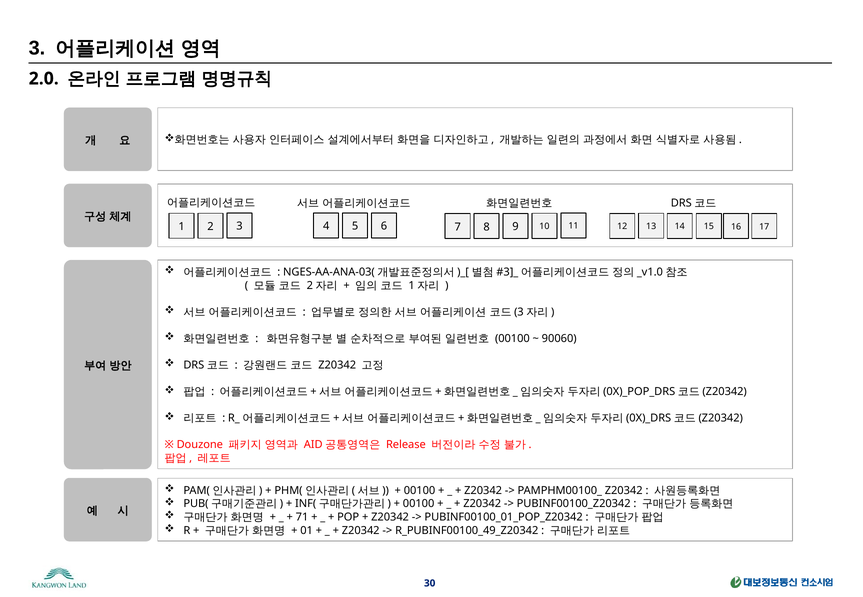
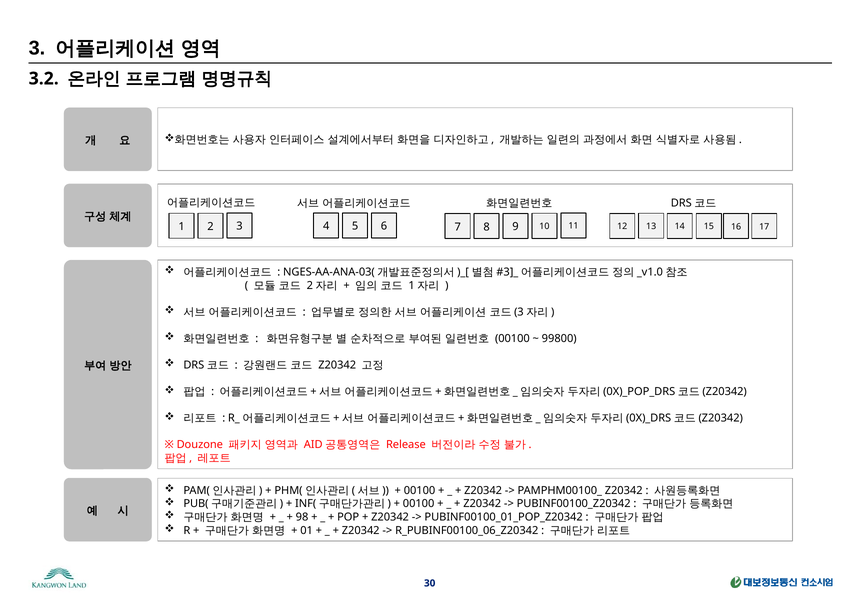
2.0: 2.0 -> 3.2 (44, 79)
90060: 90060 -> 99800 (559, 339)
71: 71 -> 98 (302, 517)
R_PUBINF00100_49_Z20342: R_PUBINF00100_49_Z20342 -> R_PUBINF00100_06_Z20342 (467, 531)
